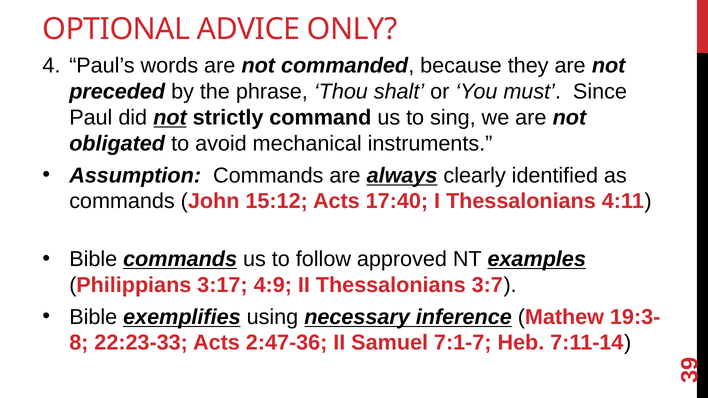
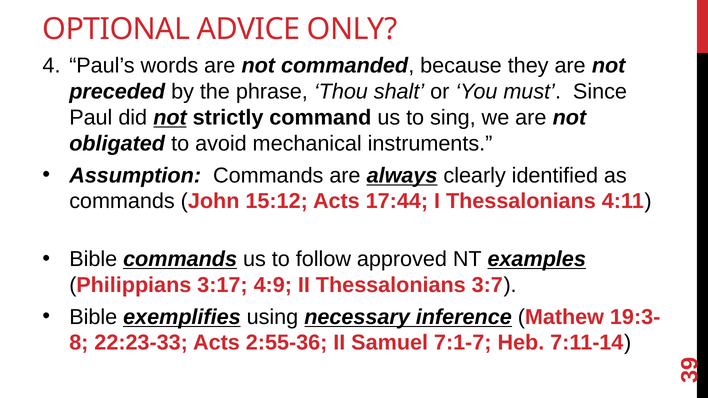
17:40: 17:40 -> 17:44 (397, 201)
2:47-36: 2:47-36 -> 2:55-36 (287, 343)
